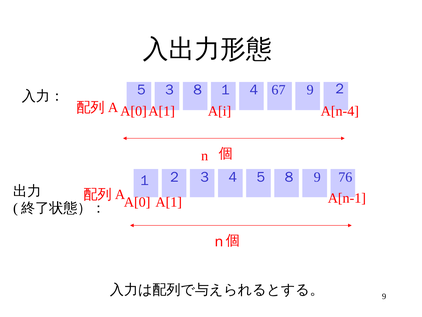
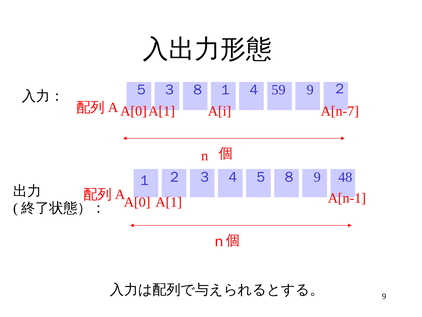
67: 67 -> 59 (279, 90)
A[n-4: A[n-4 -> A[n-7 (340, 111)
76: 76 -> 48 (345, 177)
